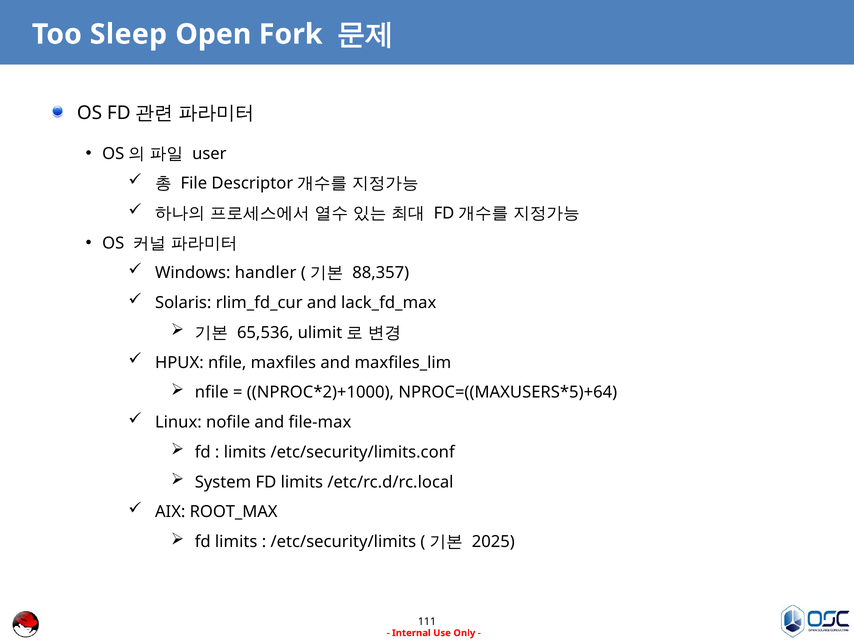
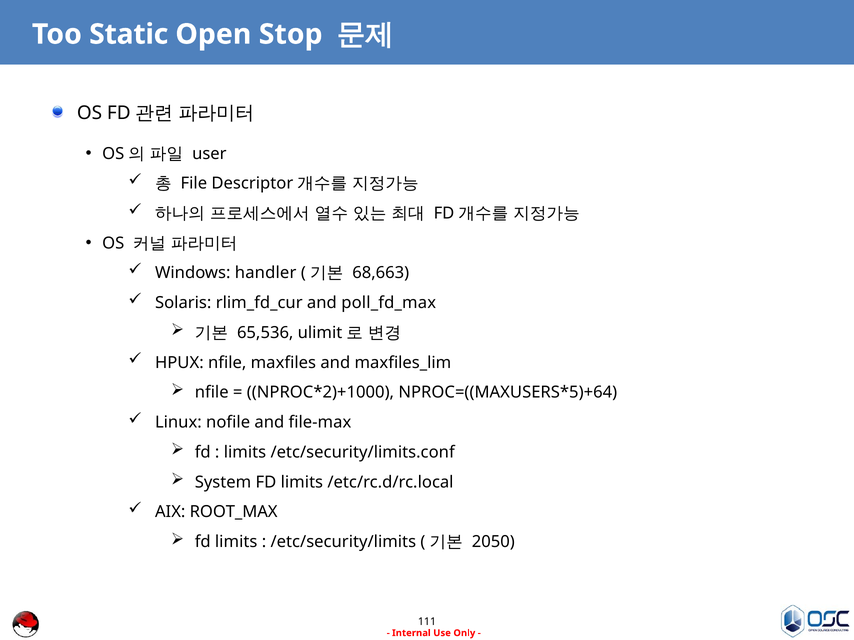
Sleep: Sleep -> Static (129, 34)
Fork: Fork -> Stop (291, 34)
88,357: 88,357 -> 68,663 (381, 273)
lack_fd_max: lack_fd_max -> poll_fd_max (389, 303)
2025: 2025 -> 2050 (493, 542)
